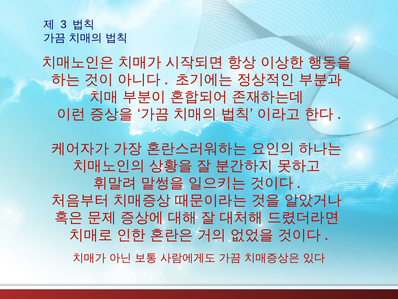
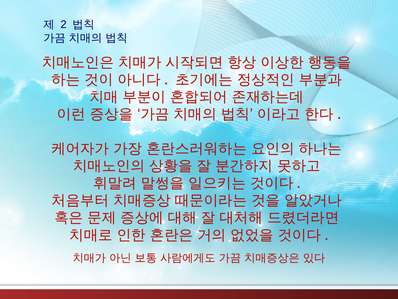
3: 3 -> 2 (64, 25)
